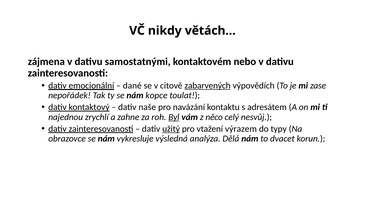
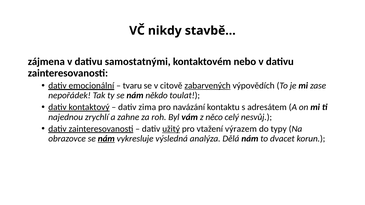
větách…: větách… -> stavbě… (210, 31)
dané: dané -> tvaru (132, 86)
kopce: kopce -> někdo (157, 96)
naše: naše -> zima (147, 107)
Byl underline: present -> none (174, 117)
nám underline: none -> present (106, 139)
